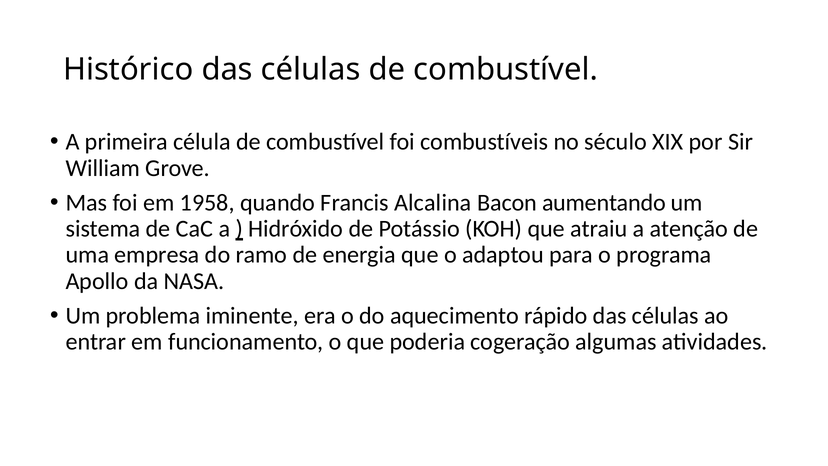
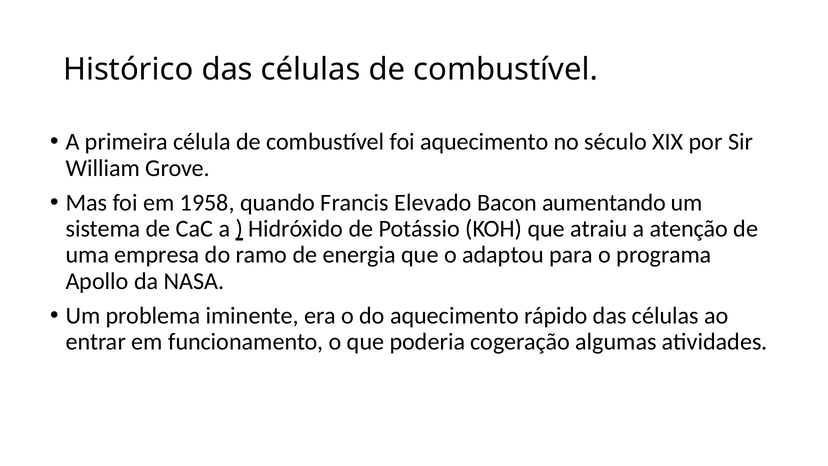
foi combustíveis: combustíveis -> aquecimento (484, 142)
Alcalina: Alcalina -> Elevado (433, 203)
